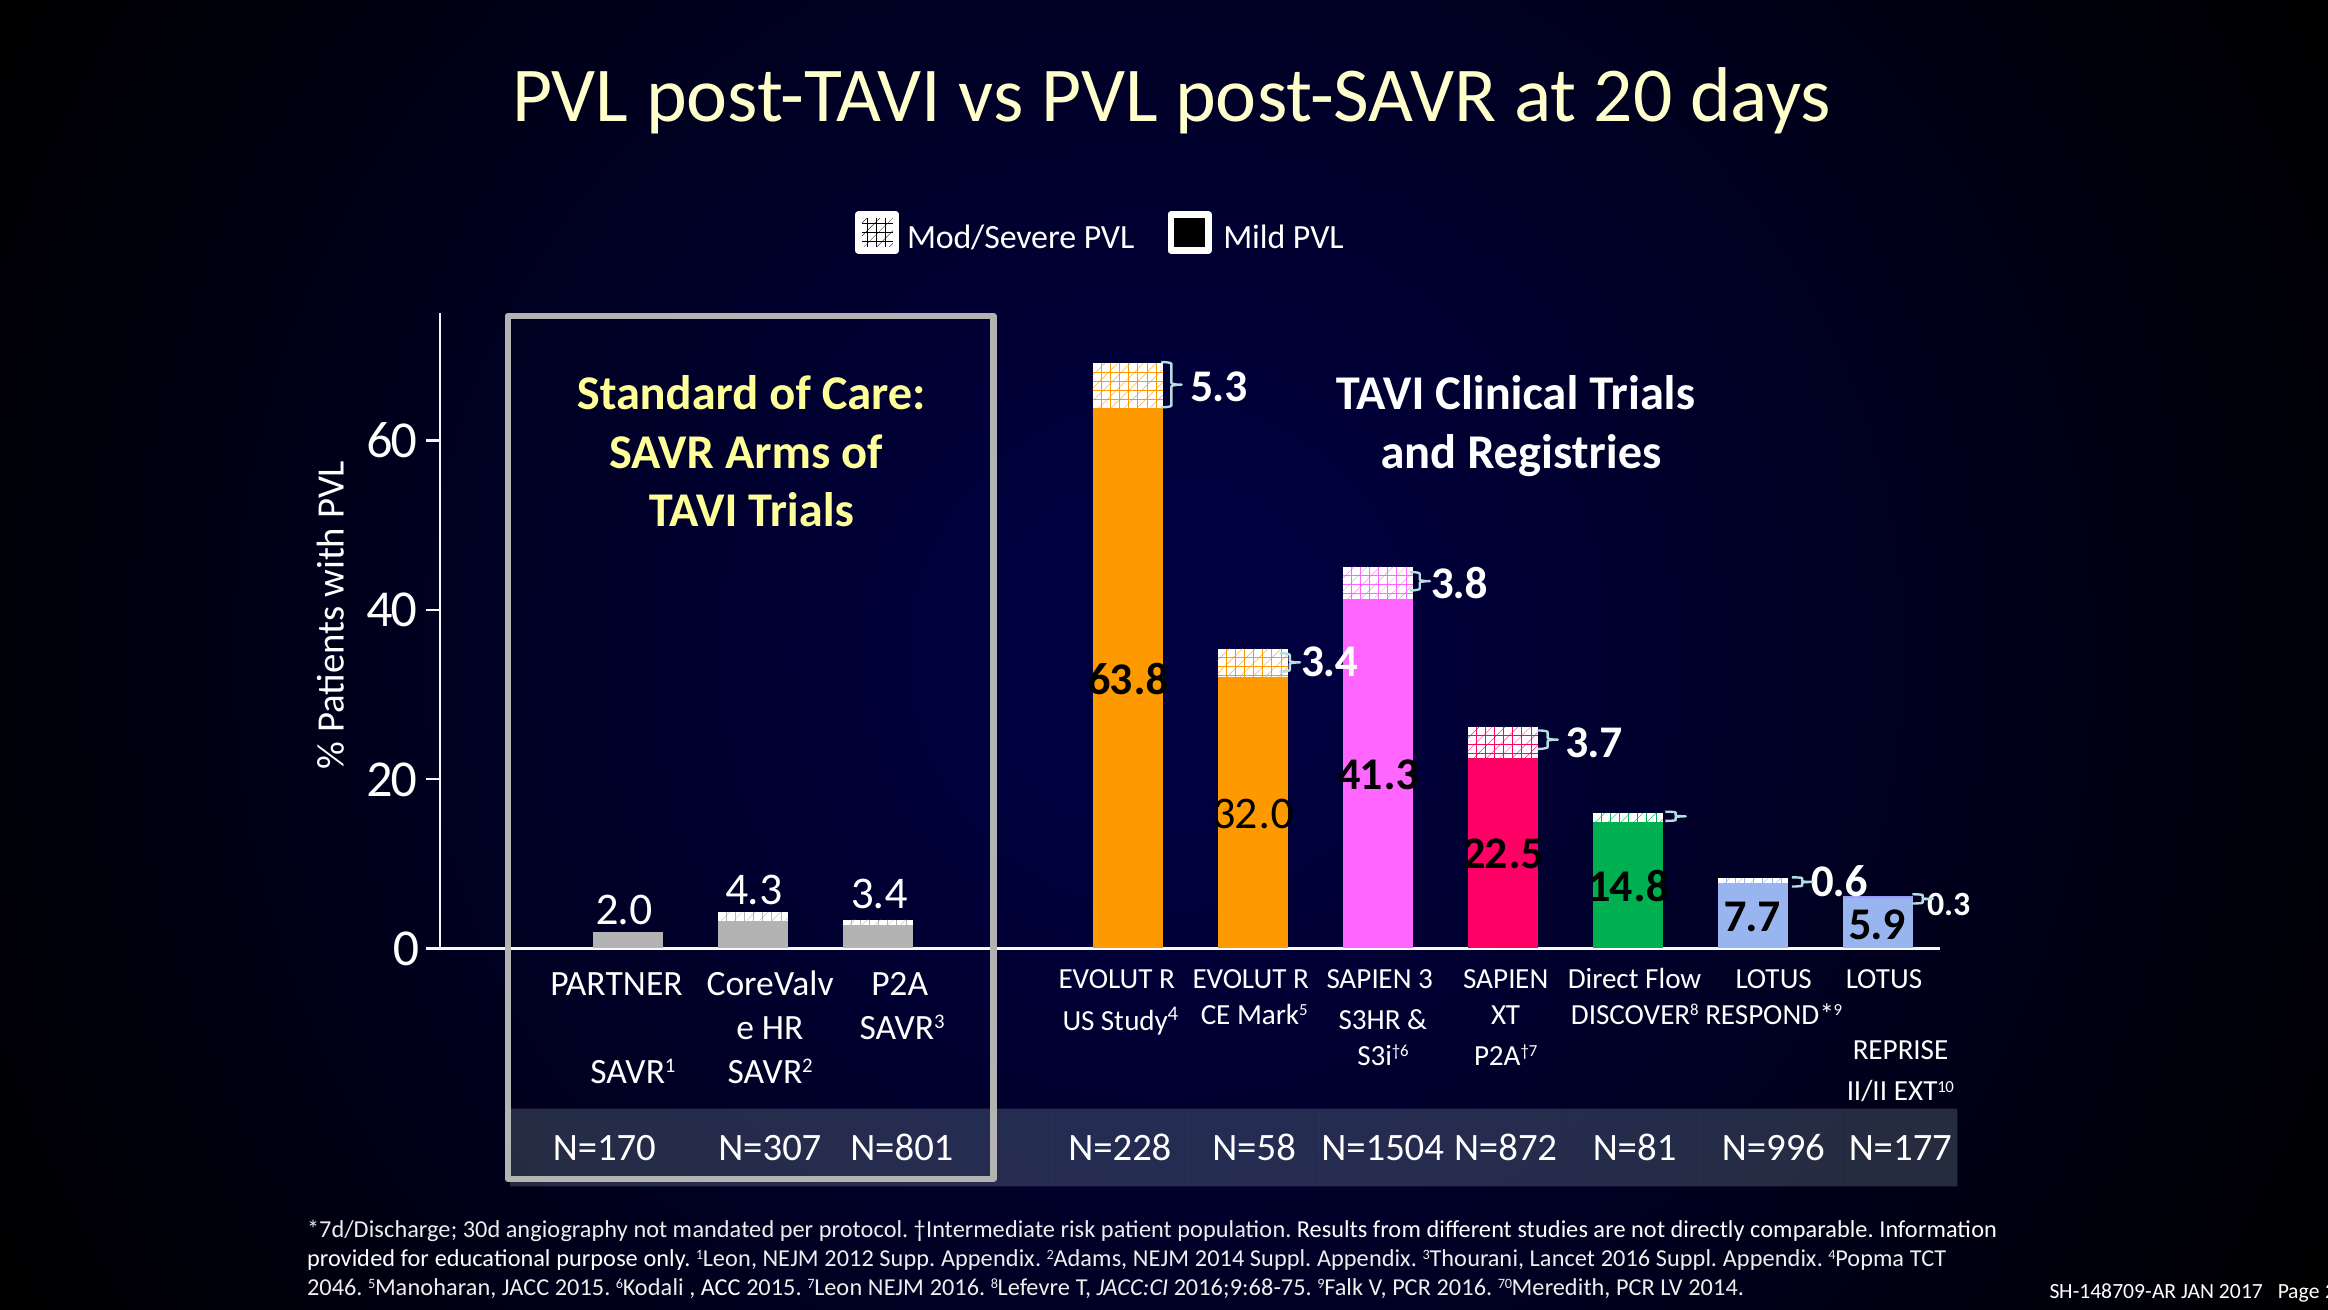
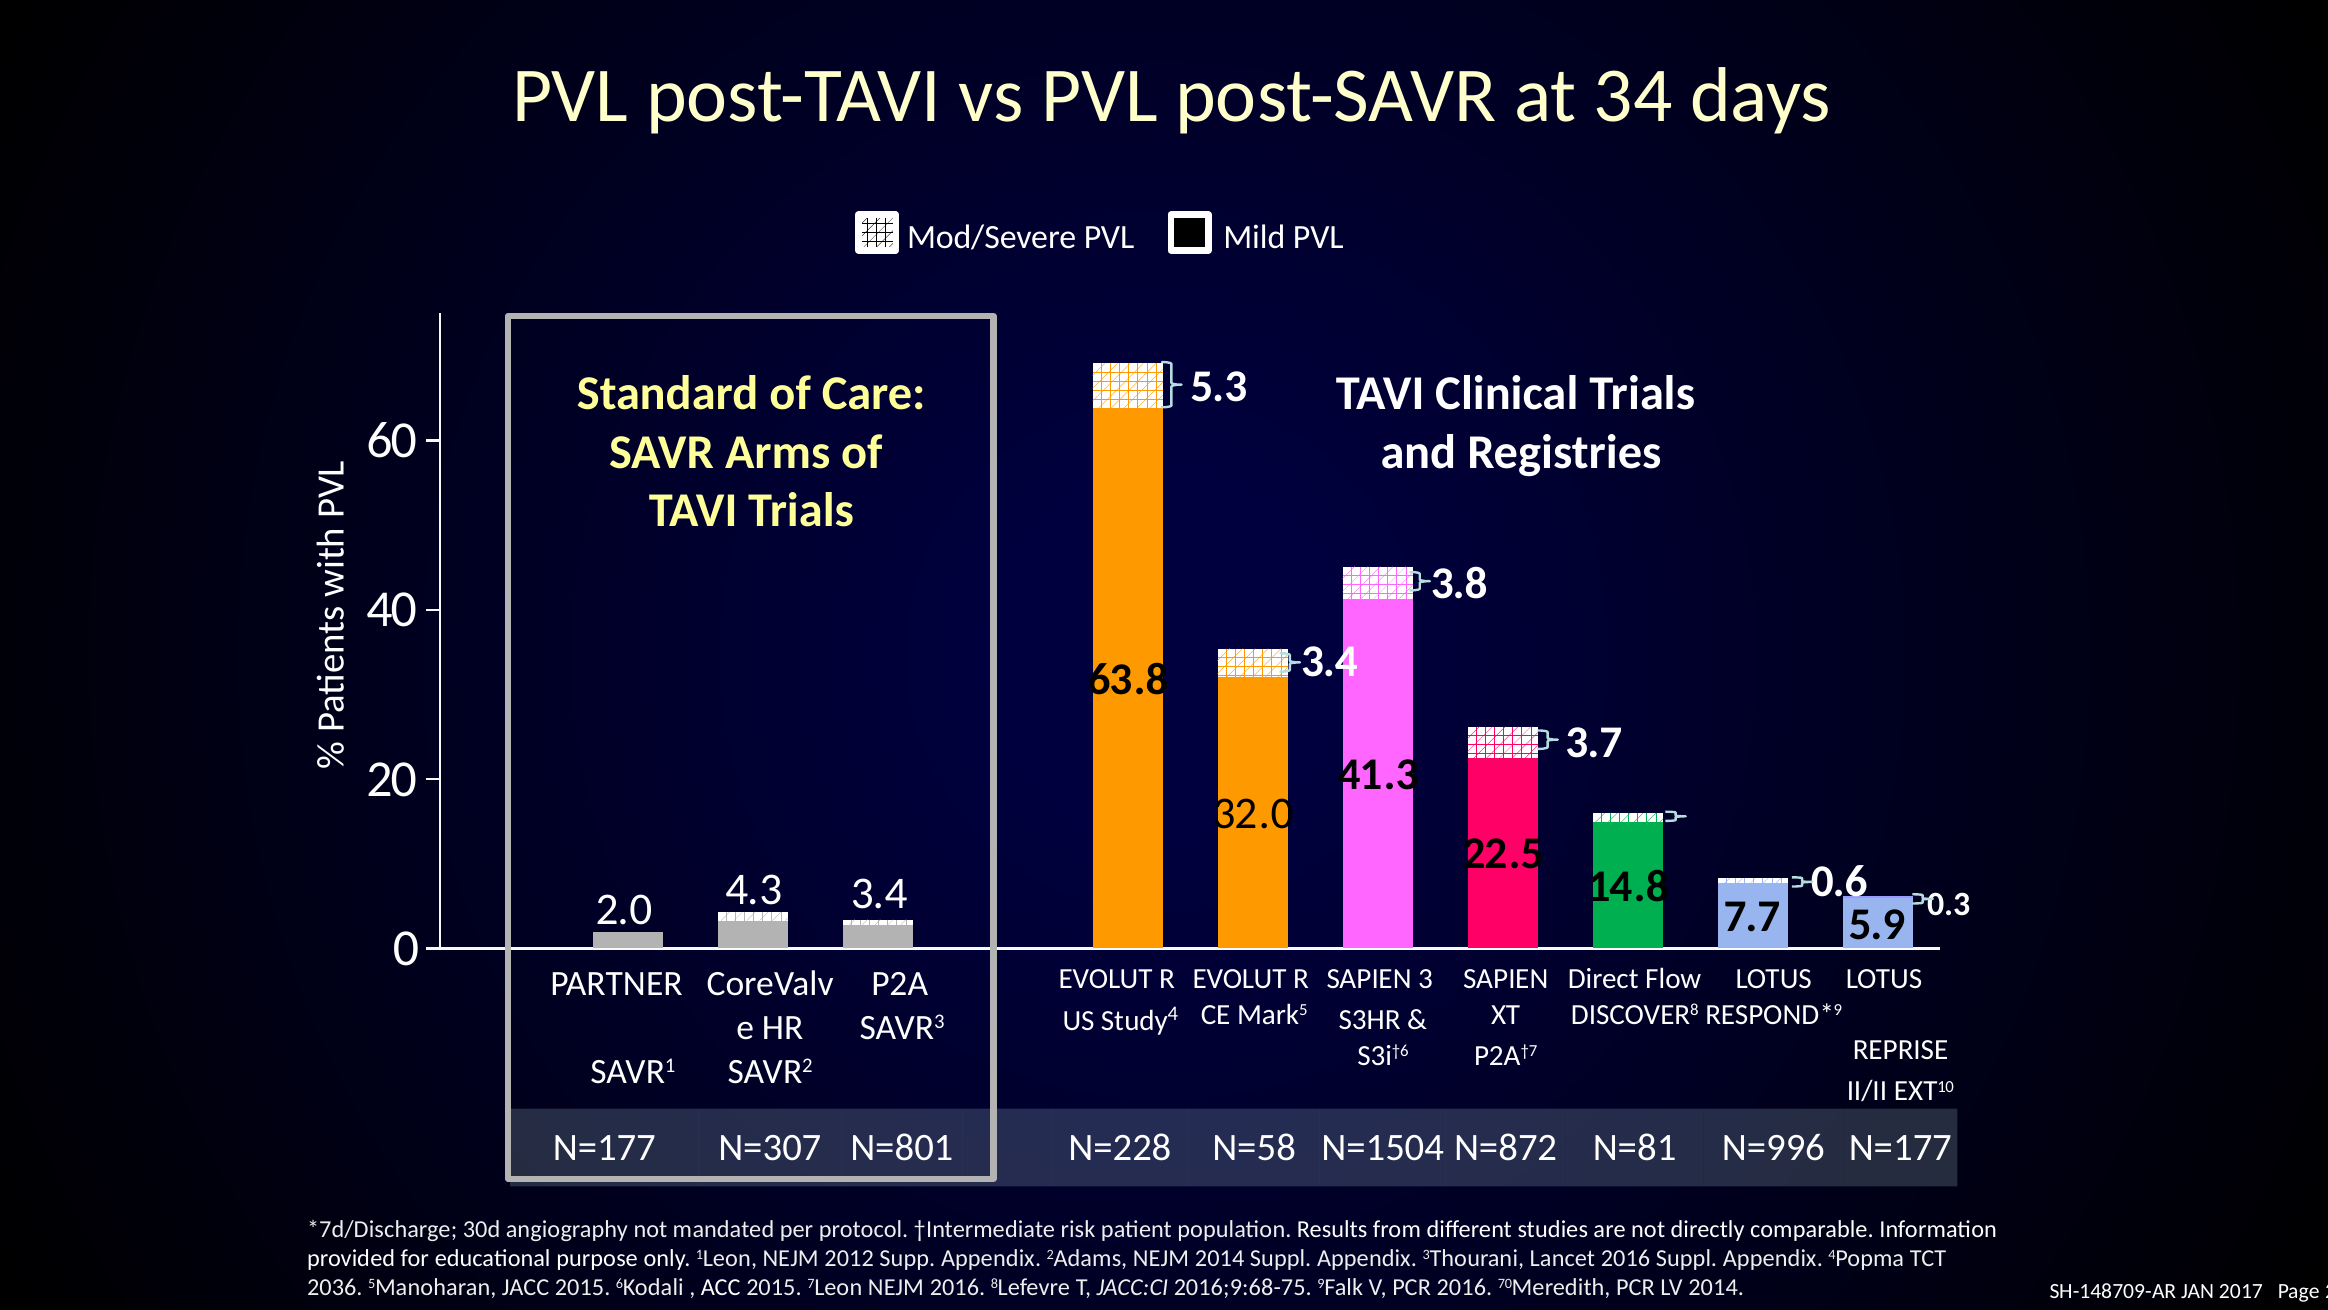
at 20: 20 -> 34 (1633, 96)
N=170: N=170 -> N=177 (604, 1147)
2046: 2046 -> 2036 (335, 1287)
